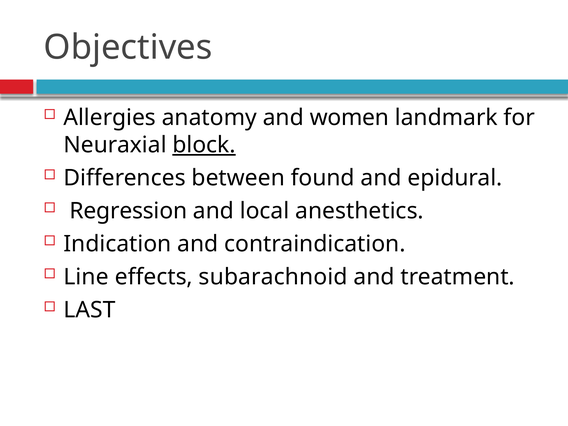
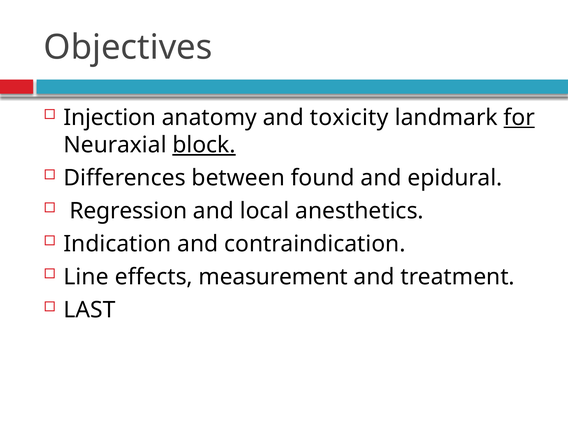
Allergies: Allergies -> Injection (110, 118)
women: women -> toxicity (349, 118)
for underline: none -> present (519, 118)
subarachnoid: subarachnoid -> measurement (273, 277)
